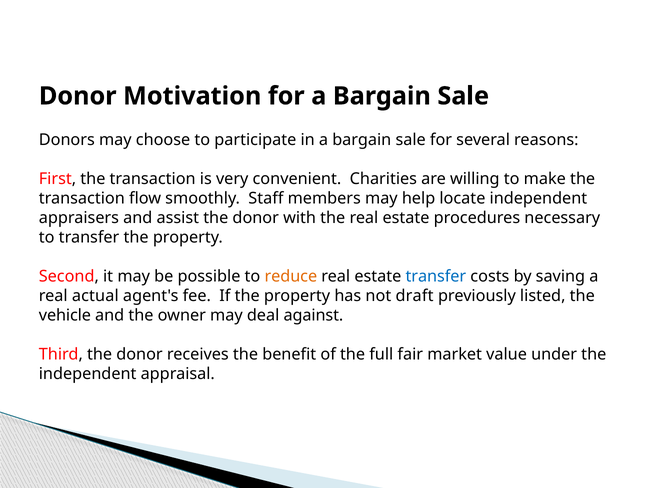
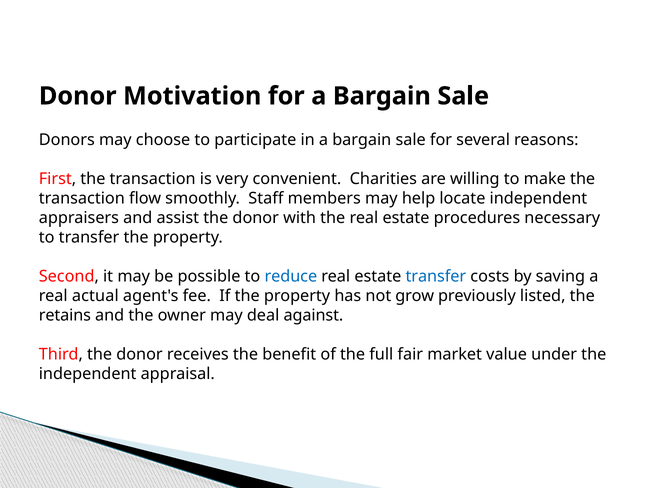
reduce colour: orange -> blue (291, 276)
draft: draft -> grow (415, 296)
vehicle: vehicle -> retains (65, 315)
